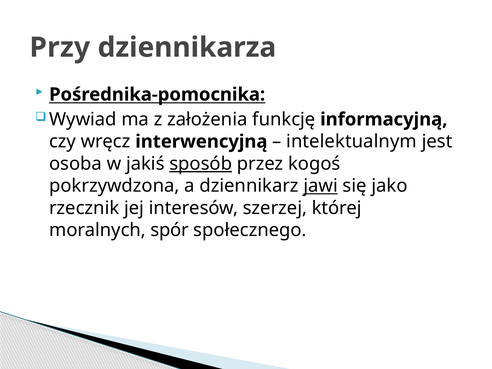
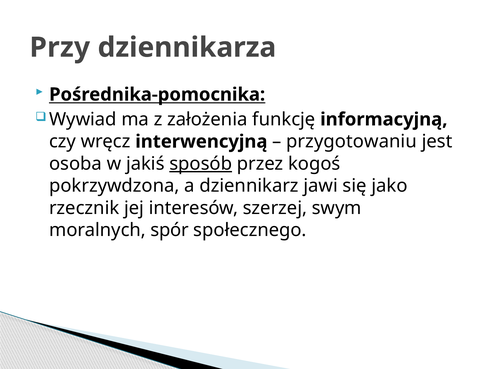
intelektualnym: intelektualnym -> przygotowaniu (352, 142)
jawi underline: present -> none (321, 186)
której: której -> swym (337, 208)
